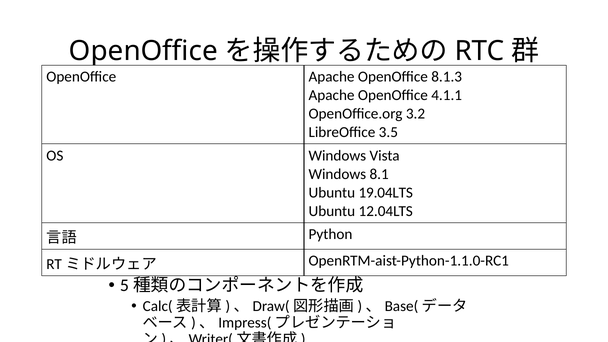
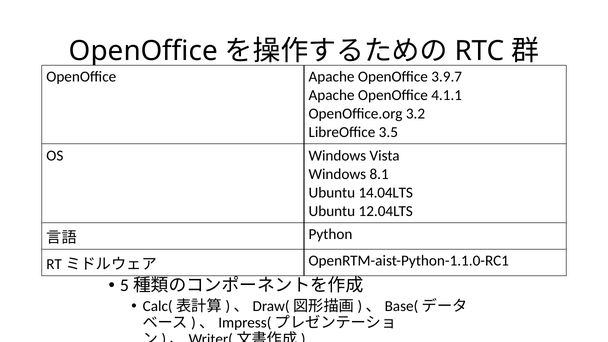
8.1.3: 8.1.3 -> 3.9.7 (447, 77)
19.04LTS: 19.04LTS -> 14.04LTS (386, 193)
